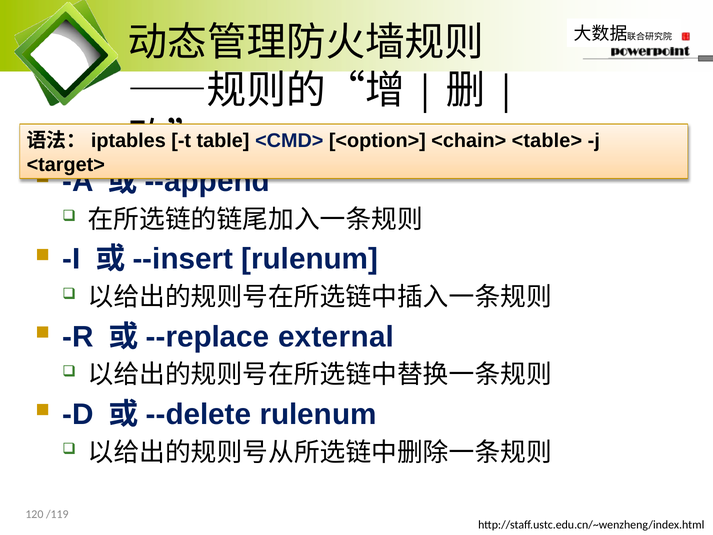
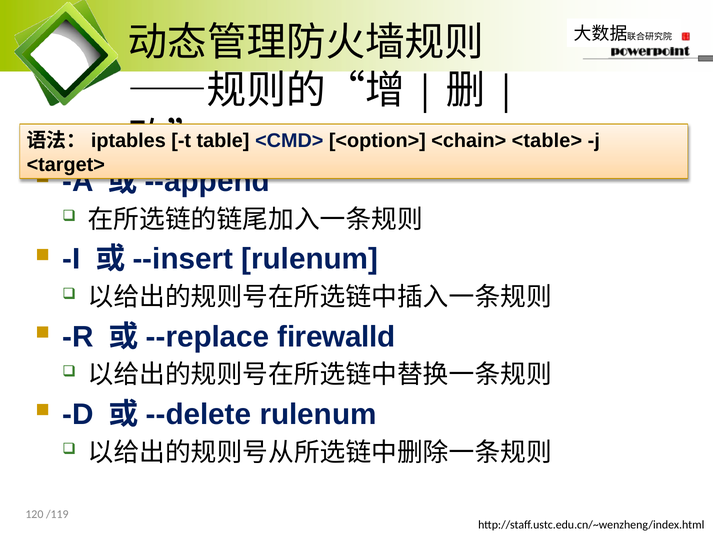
external: external -> firewalld (336, 337)
